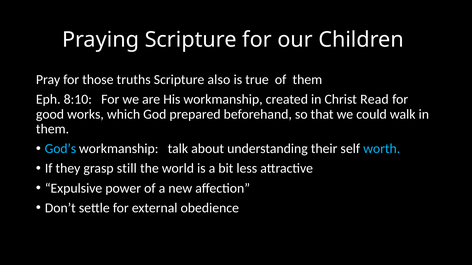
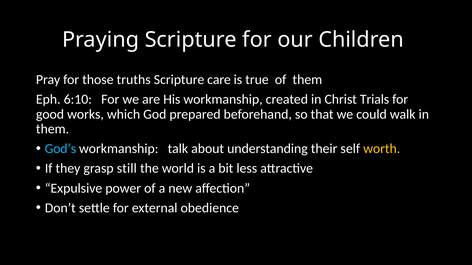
also: also -> care (219, 80)
8:10: 8:10 -> 6:10 (78, 100)
Read: Read -> Trials (375, 100)
worth colour: light blue -> yellow (382, 149)
